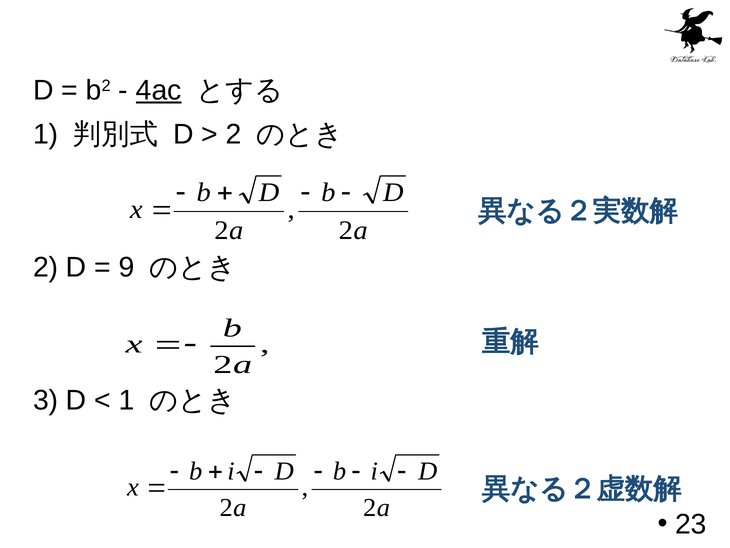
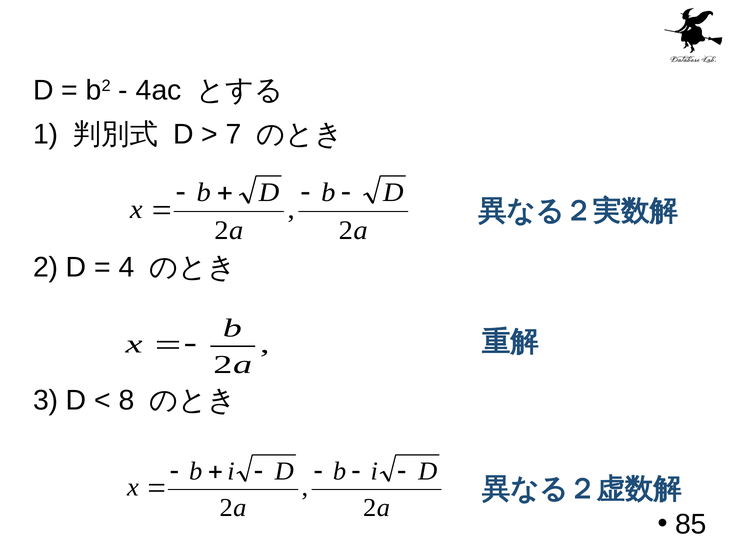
4ac underline: present -> none (159, 90)
2: 2 -> 7 (234, 134)
9: 9 -> 4 (127, 267)
1: 1 -> 8 (127, 400)
23: 23 -> 85 (691, 524)
